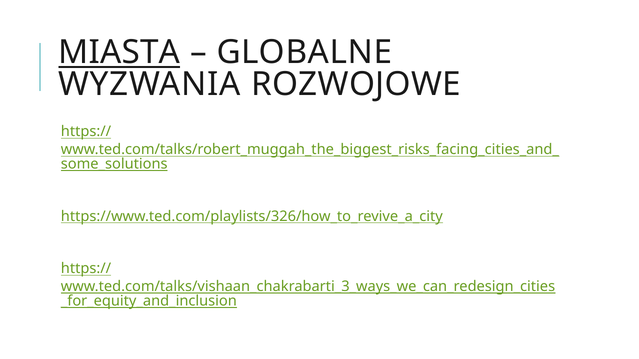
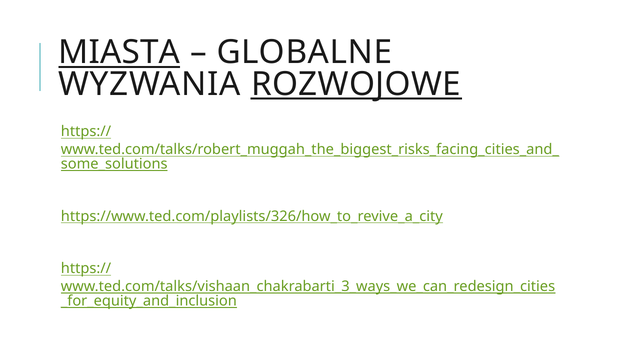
ROZWOJOWE underline: none -> present (356, 85)
